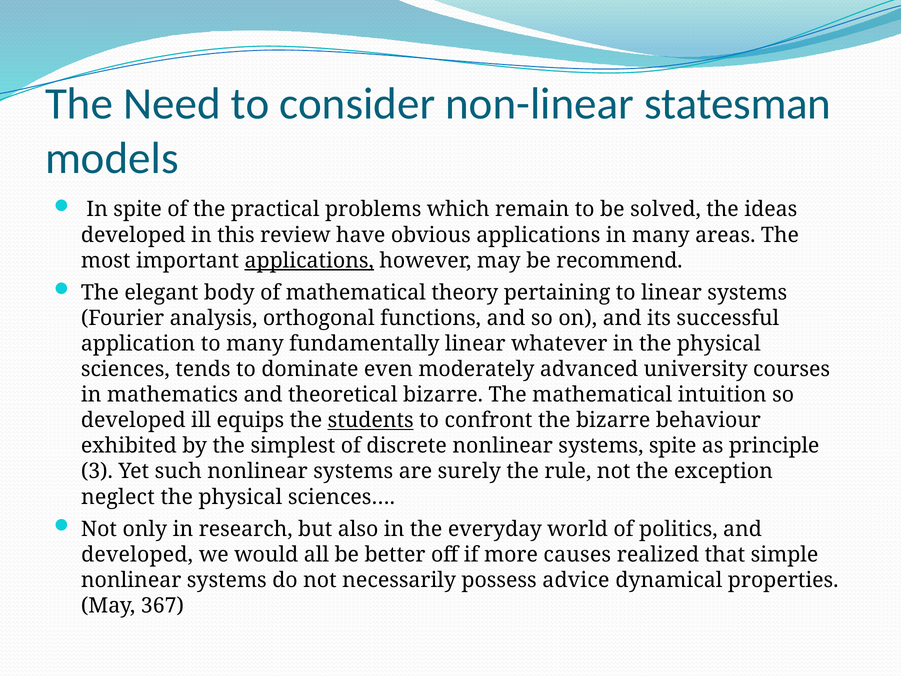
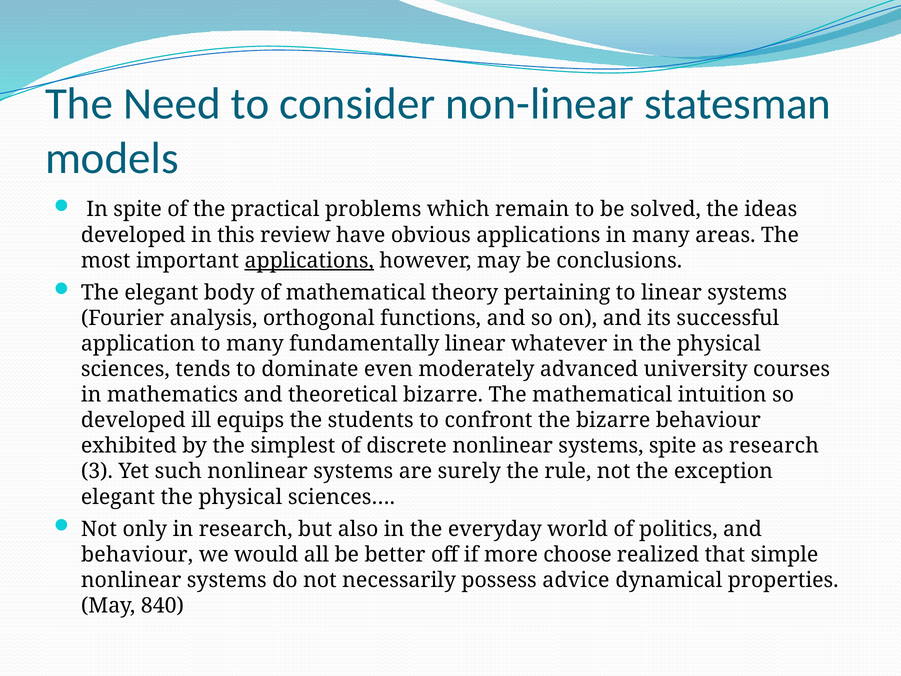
recommend: recommend -> conclusions (619, 260)
students underline: present -> none (371, 420)
as principle: principle -> research (774, 446)
neglect: neglect -> elegant (118, 497)
developed: developed -> behaviour (137, 554)
causes: causes -> choose (577, 554)
367: 367 -> 840 (162, 605)
